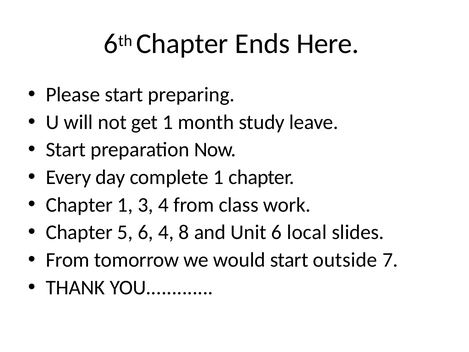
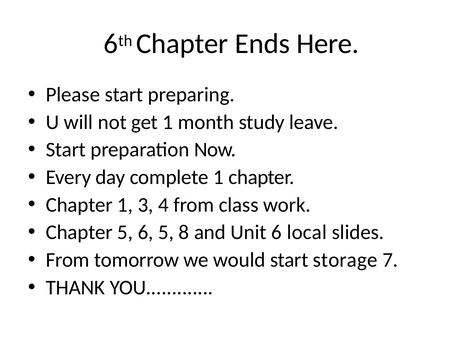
6 4: 4 -> 5 (166, 232)
outside: outside -> storage (345, 260)
